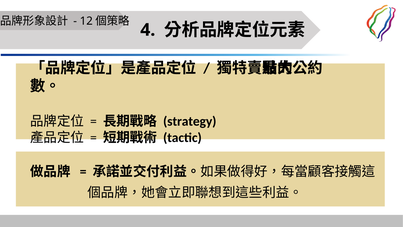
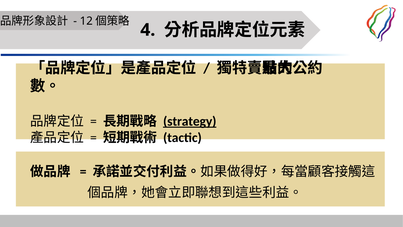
strategy underline: none -> present (190, 121)
